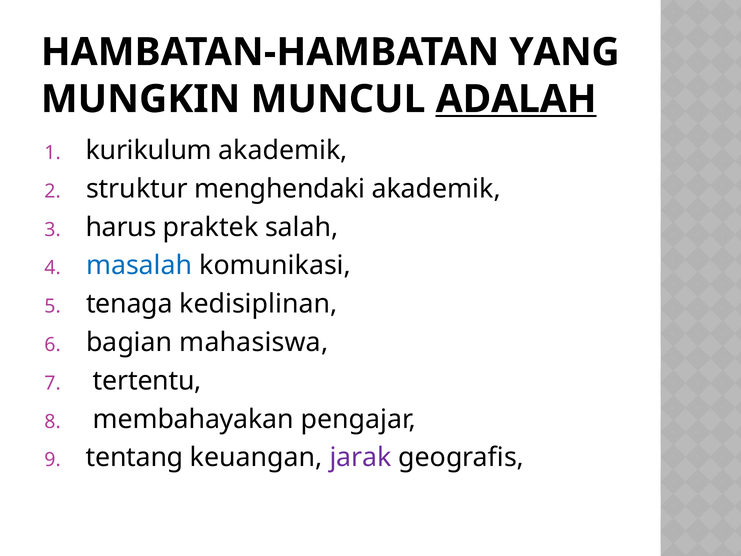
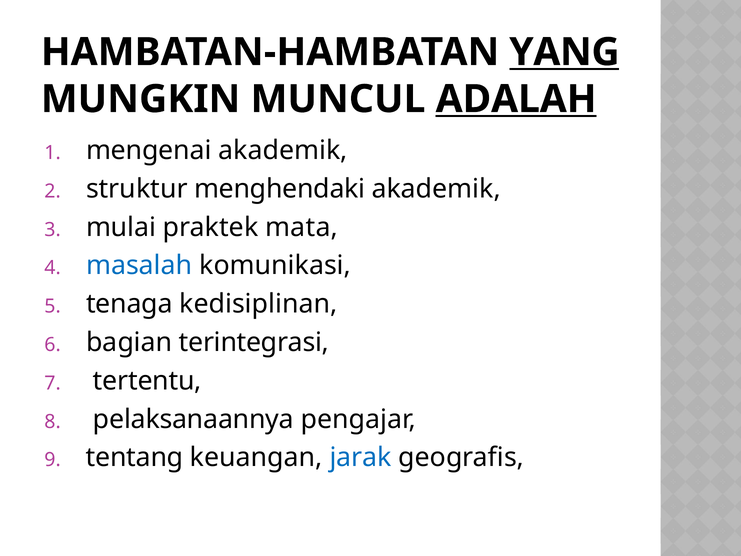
YANG underline: none -> present (564, 52)
kurikulum: kurikulum -> mengenai (149, 150)
harus: harus -> mulai (121, 227)
salah: salah -> mata (302, 227)
mahasiswa: mahasiswa -> terintegrasi (254, 342)
membahayakan: membahayakan -> pelaksanaannya (193, 419)
jarak colour: purple -> blue (360, 457)
